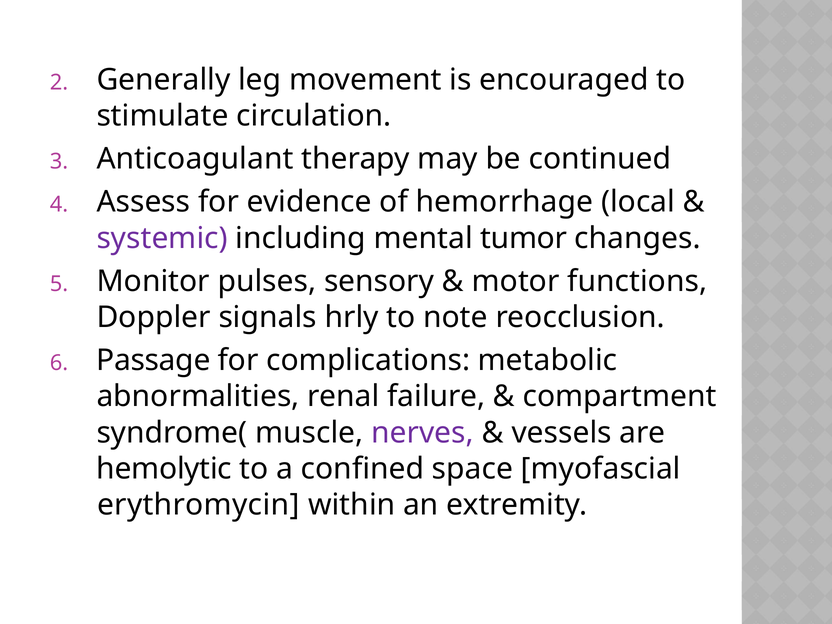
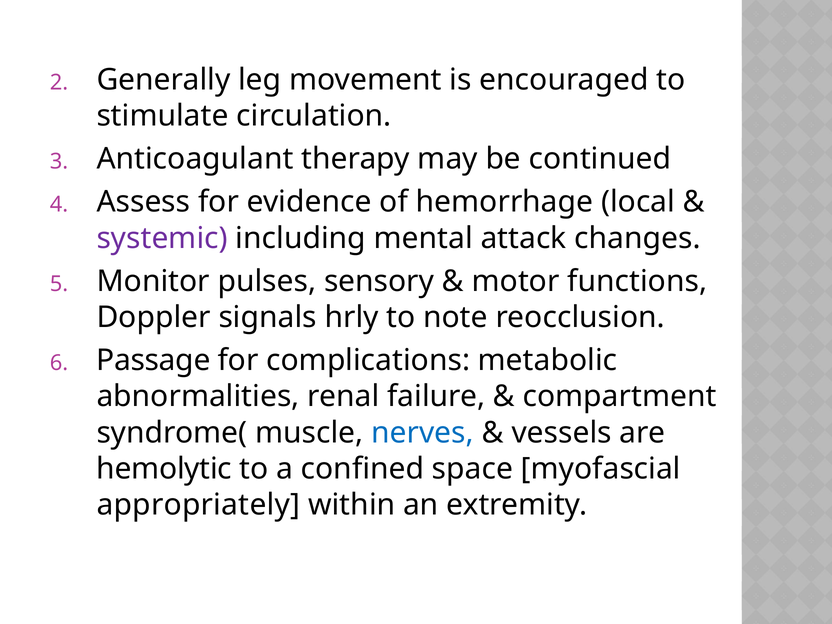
tumor: tumor -> attack (524, 238)
nerves colour: purple -> blue (423, 433)
erythromycin: erythromycin -> appropriately (198, 505)
